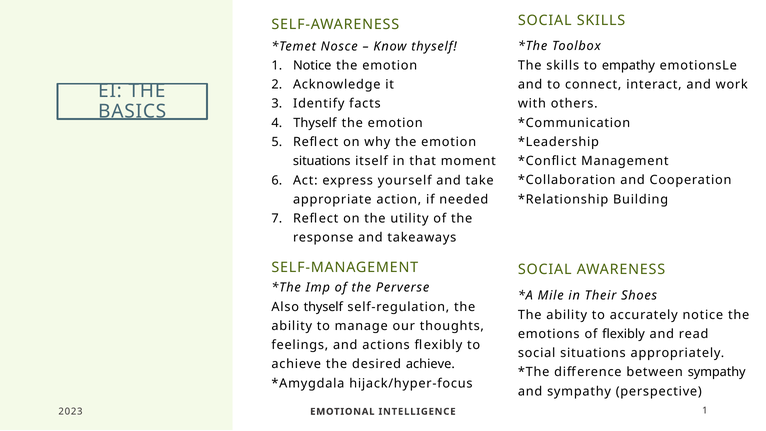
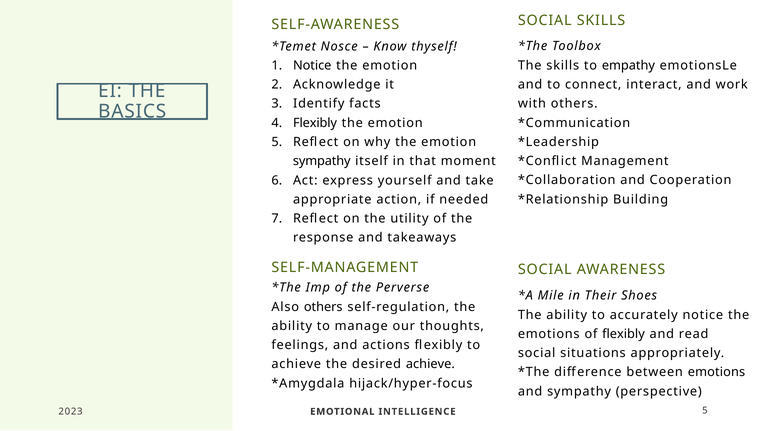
Thyself: Thyself -> Flexibly (315, 123)
situations: situations -> sympathy (322, 161)
Also thyself: thyself -> others (323, 307)
between sympathy: sympathy -> emotions (717, 372)
INTELLIGENCE 1: 1 -> 5 (705, 411)
